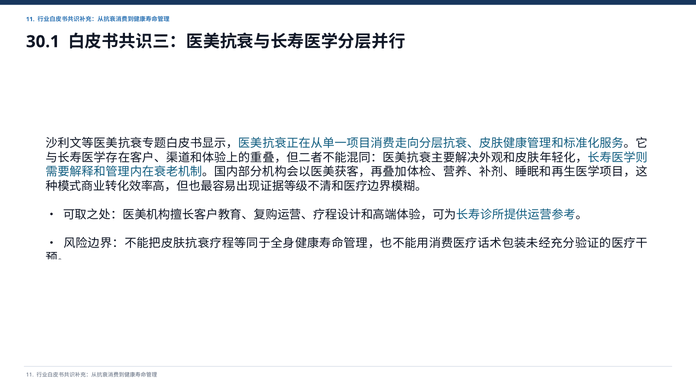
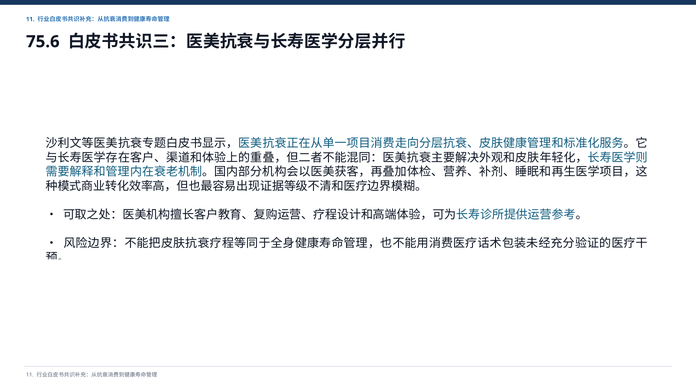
30.1: 30.1 -> 75.6 (43, 42)
